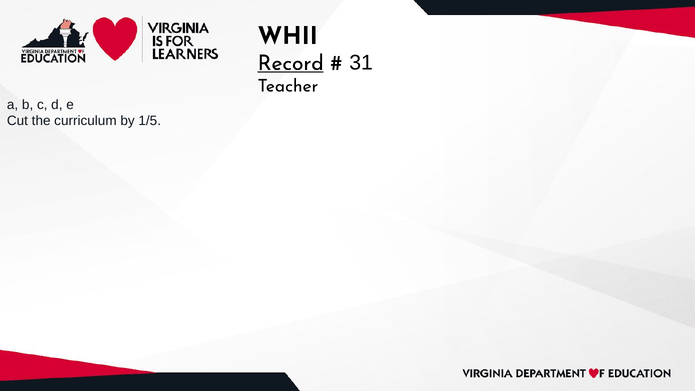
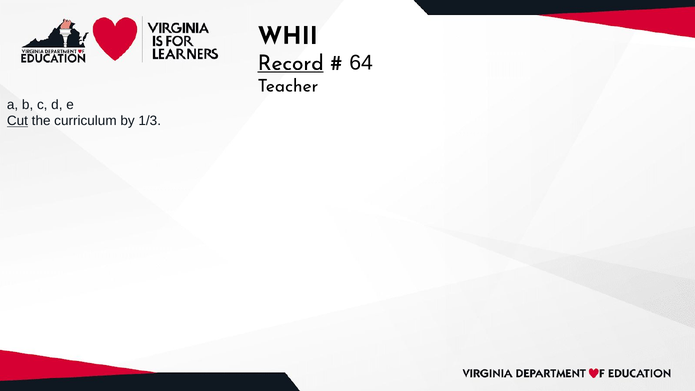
31: 31 -> 64 (361, 63)
Cut underline: none -> present (17, 121)
1/5: 1/5 -> 1/3 (150, 121)
